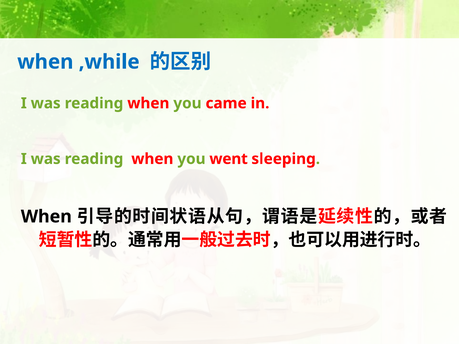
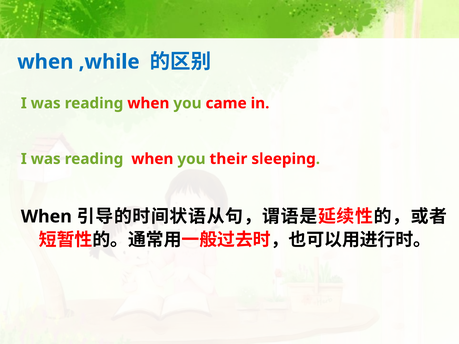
went: went -> their (228, 159)
